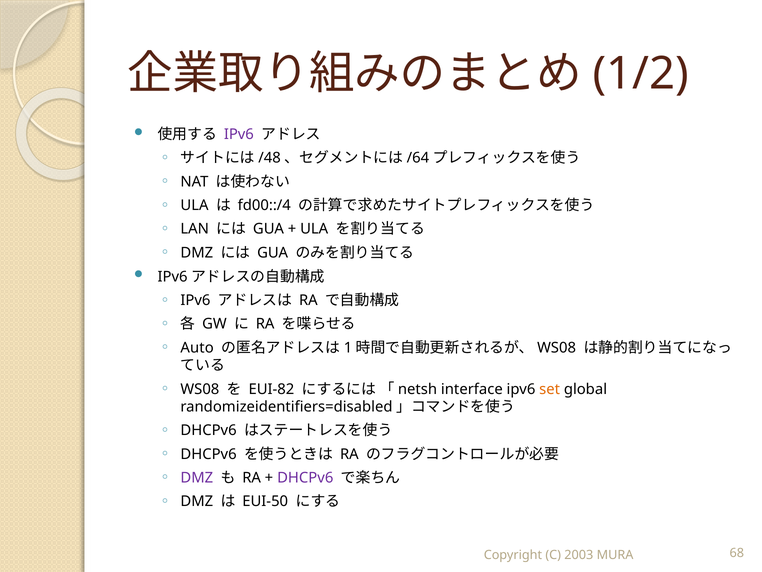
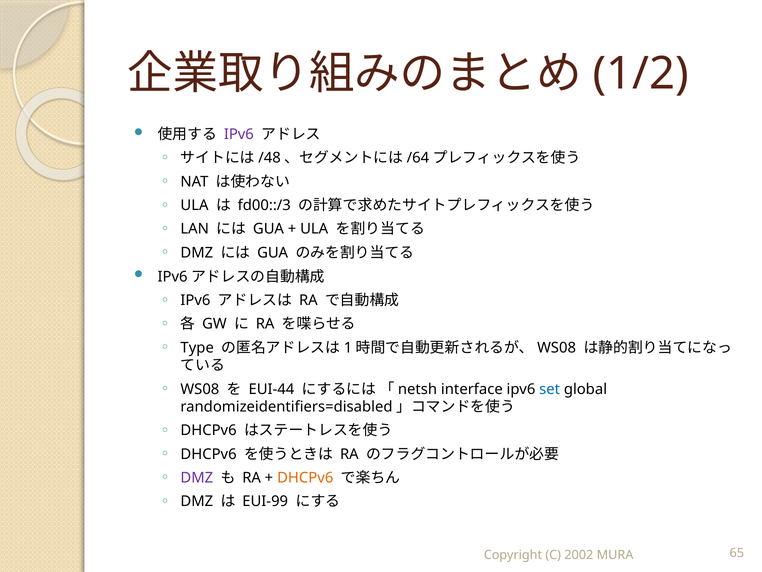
fd00::/4: fd00::/4 -> fd00::/3 (264, 205)
Auto: Auto -> Type (197, 347)
EUI-82: EUI-82 -> EUI-44 (271, 389)
set colour: orange -> blue (550, 389)
DHCPv6 colour: purple -> orange (305, 477)
EUI-50: EUI-50 -> EUI-99 (265, 501)
2003: 2003 -> 2002 (579, 555)
68: 68 -> 65 (737, 553)
